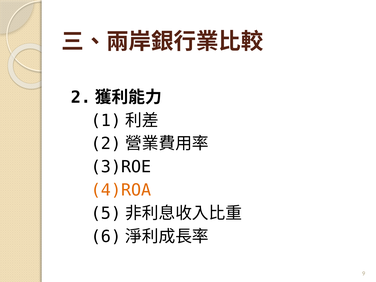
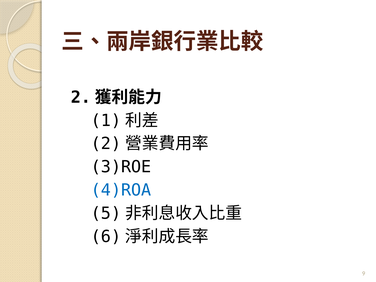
4)ROA colour: orange -> blue (121, 190)
